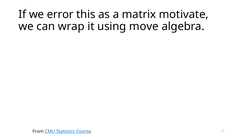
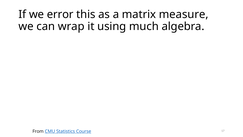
motivate: motivate -> measure (184, 14)
move: move -> much (144, 26)
